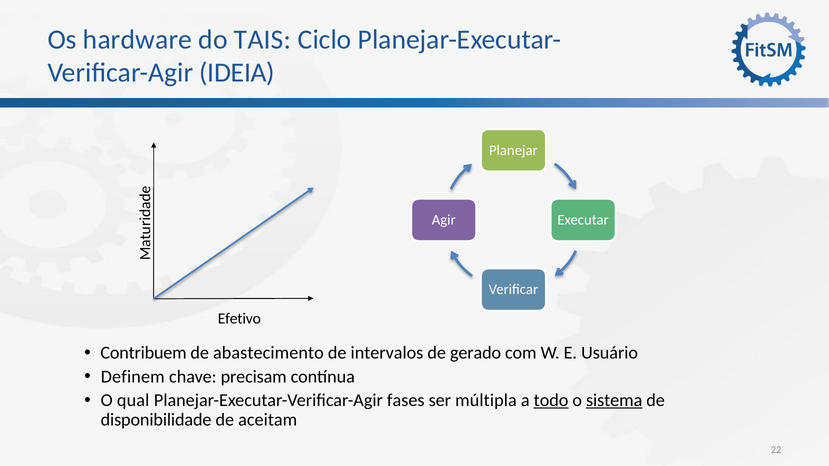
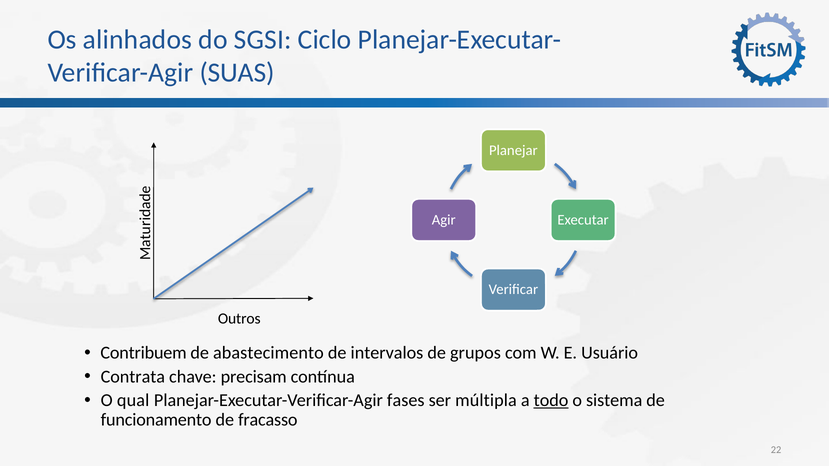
hardware: hardware -> alinhados (138, 40)
TAIS: TAIS -> SGSI (263, 40)
IDEIA: IDEIA -> SUAS (237, 73)
Efetivo: Efetivo -> Outros (239, 319)
gerado: gerado -> grupos (475, 353)
Definem: Definem -> Contrata (133, 377)
sistema underline: present -> none (614, 401)
disponibilidade: disponibilidade -> funcionamento (156, 420)
aceitam: aceitam -> fracasso (268, 420)
